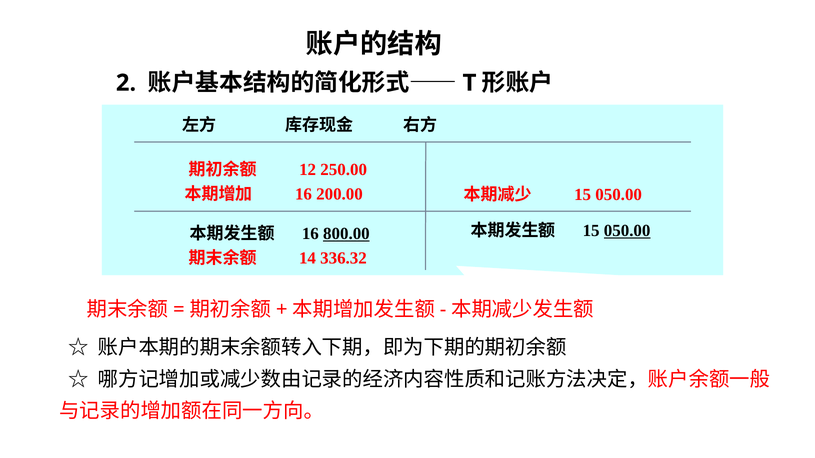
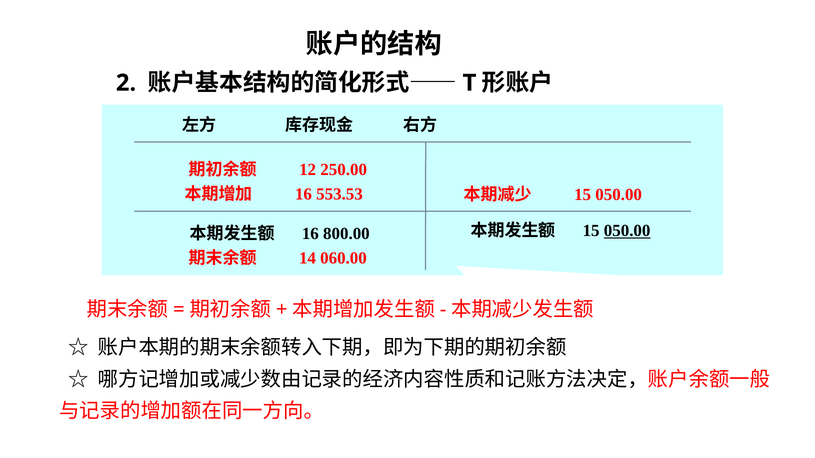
200.00: 200.00 -> 553.53 (339, 194)
800.00 underline: present -> none (346, 234)
336.32: 336.32 -> 060.00 (343, 258)
